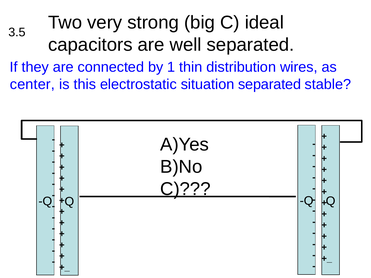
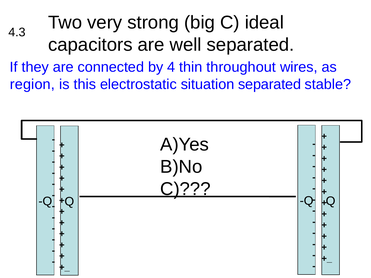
3.5: 3.5 -> 4.3 (17, 32)
1: 1 -> 4 (171, 67)
distribution: distribution -> throughout (241, 67)
center: center -> region (32, 85)
